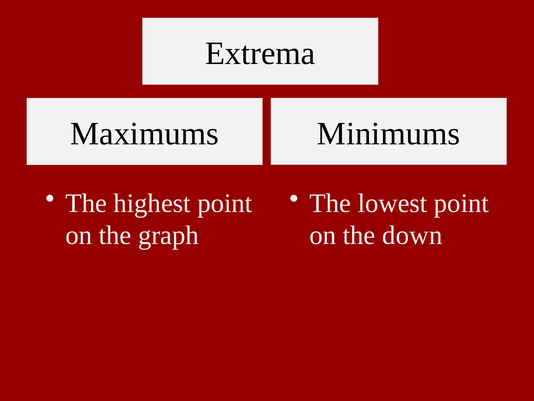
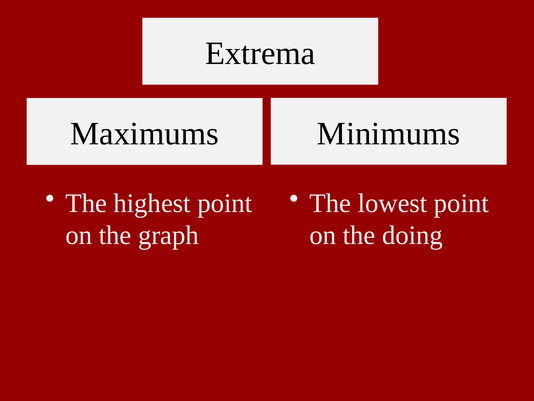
down: down -> doing (413, 235)
